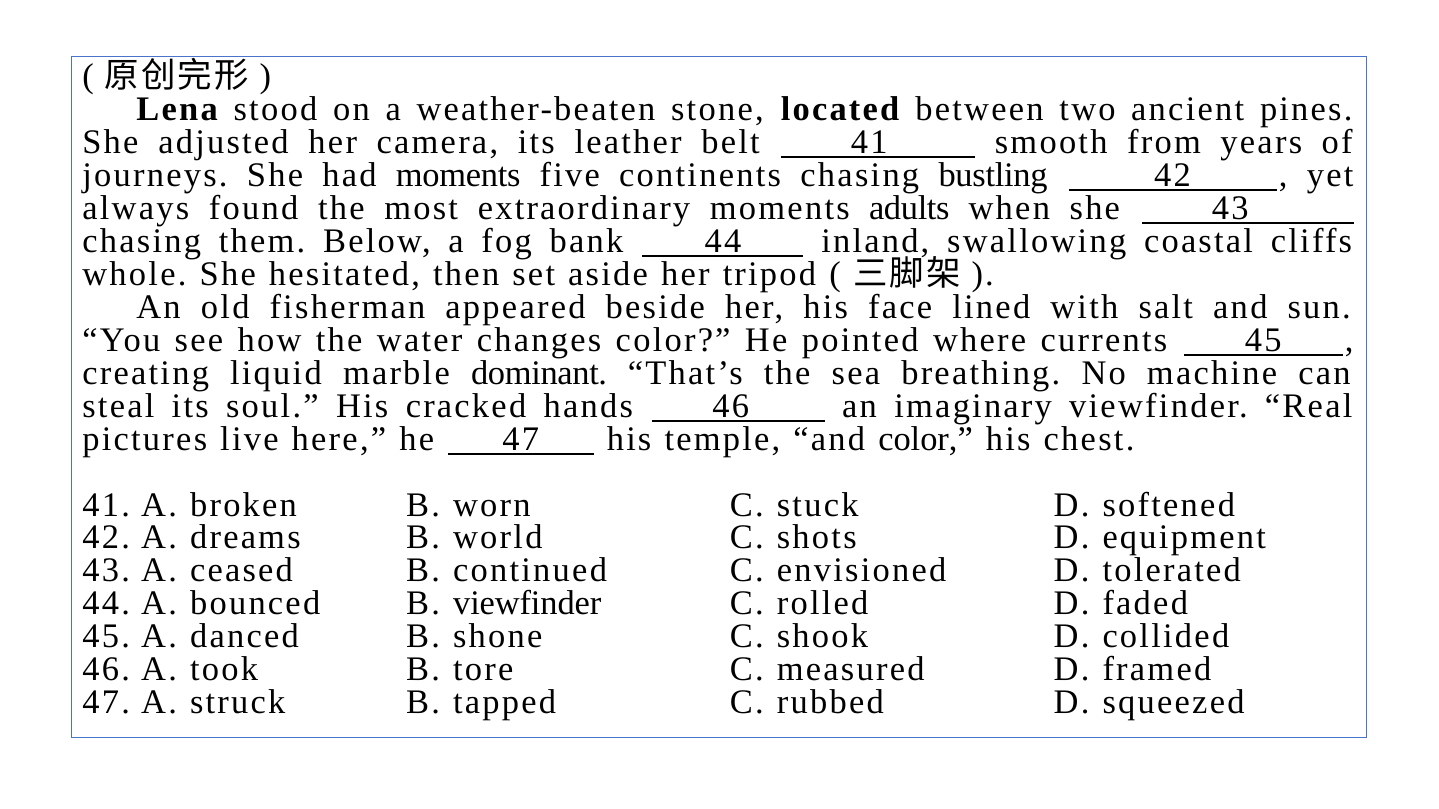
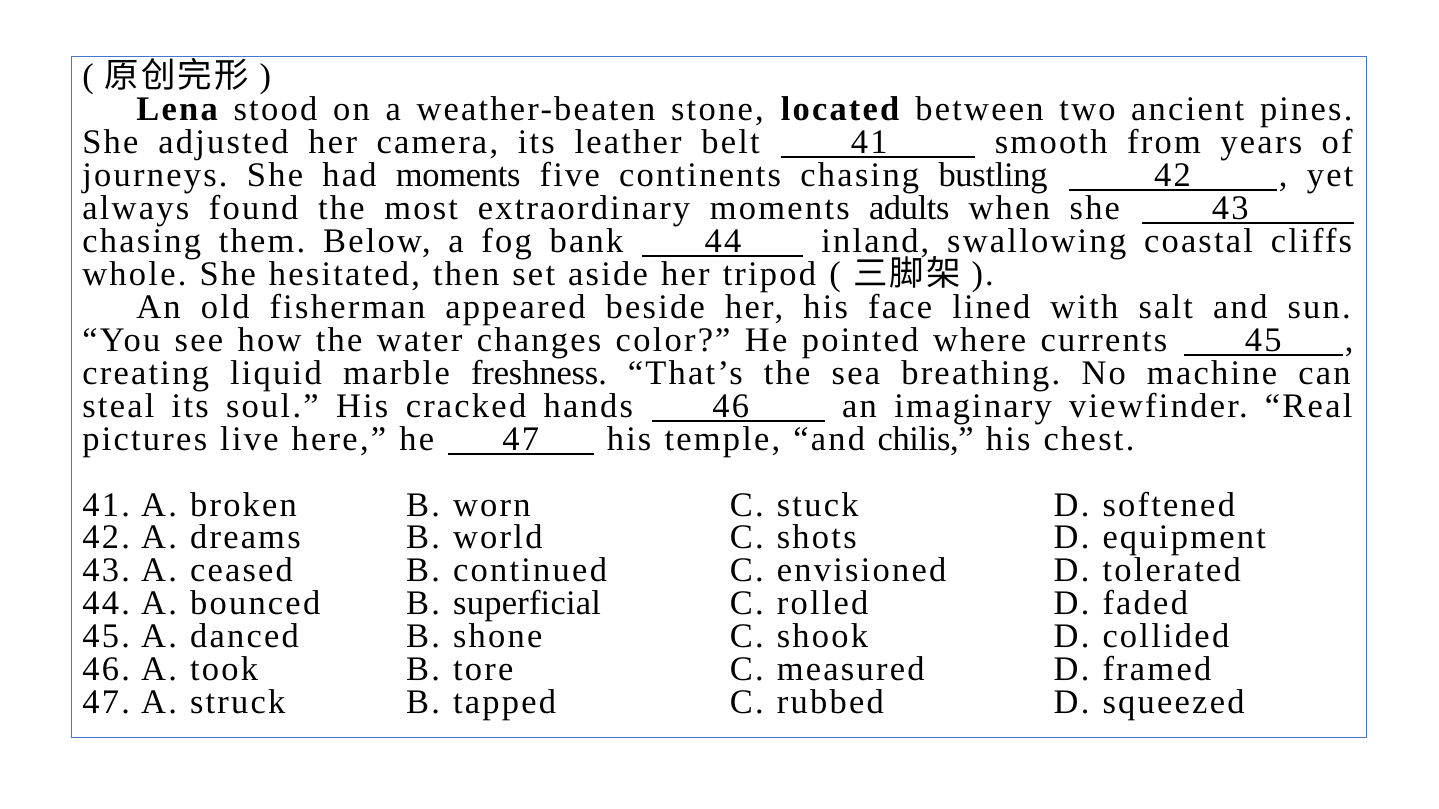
dominant: dominant -> freshness (539, 373)
and color: color -> chilis (926, 439)
B viewfinder: viewfinder -> superficial (527, 604)
